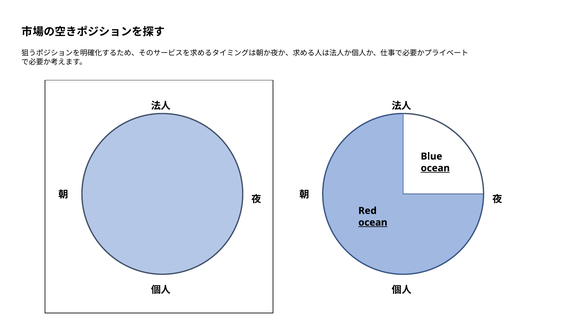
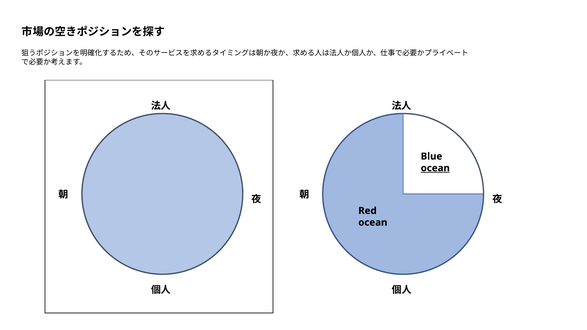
ocean underline: present -> none (373, 223)
